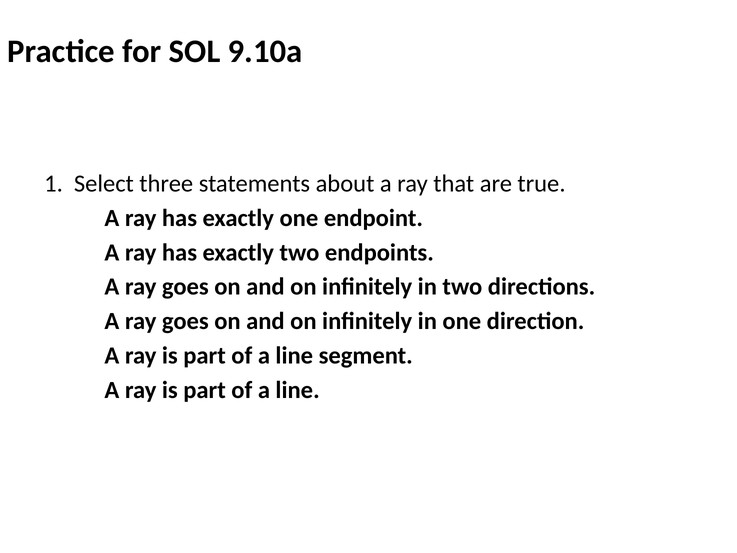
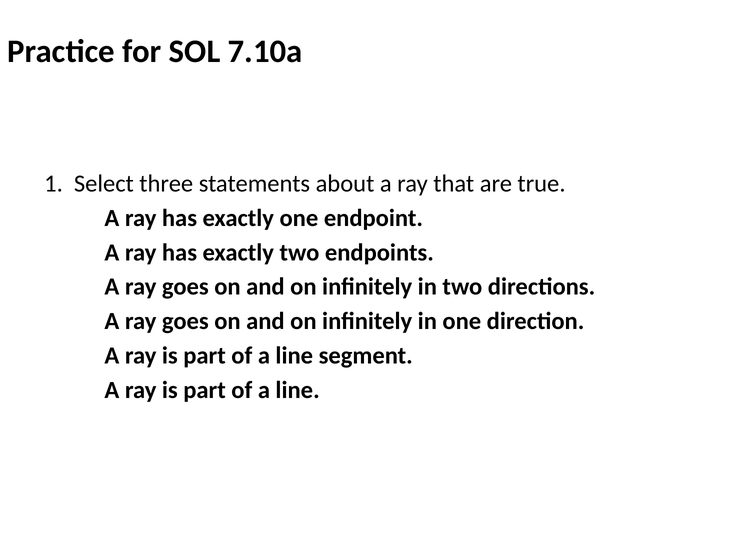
9.10a: 9.10a -> 7.10a (265, 51)
